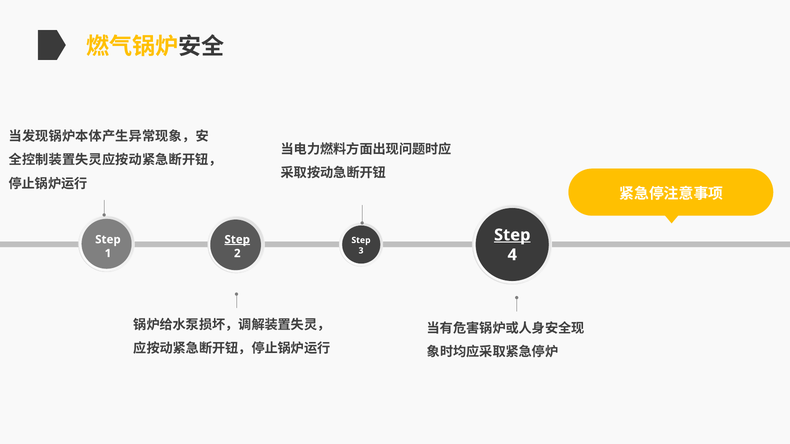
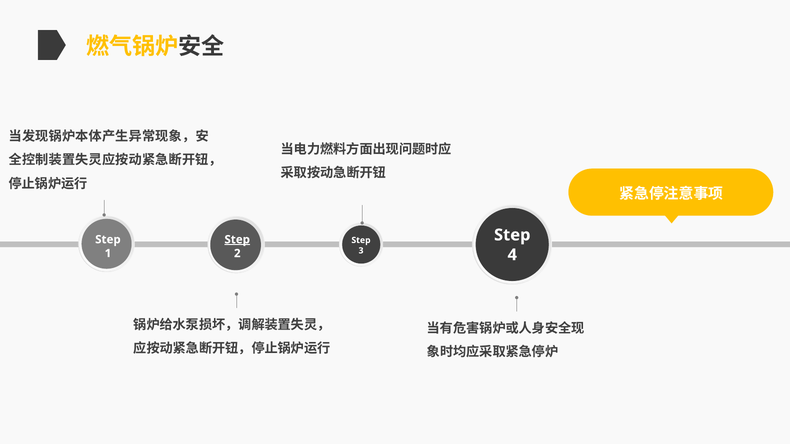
Step underline: present -> none (512, 235)
